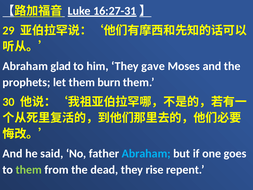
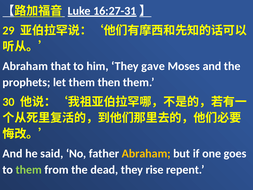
glad: glad -> that (61, 66)
burn: burn -> then (109, 82)
Abraham colour: light blue -> yellow (146, 153)
